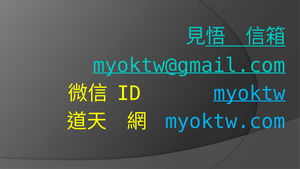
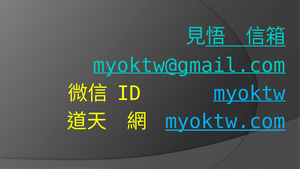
myoktw.com underline: none -> present (225, 121)
